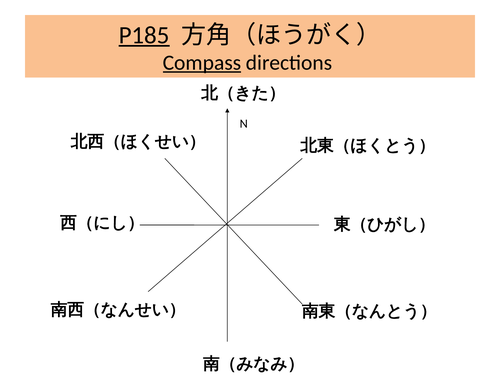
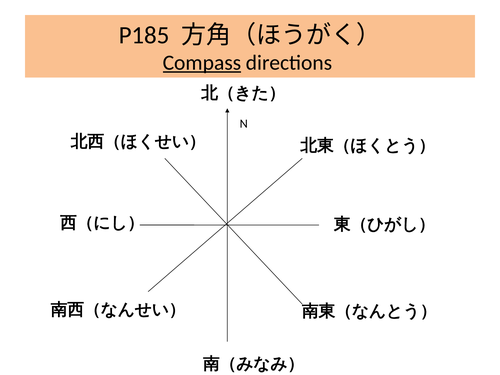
P185 underline: present -> none (144, 35)
